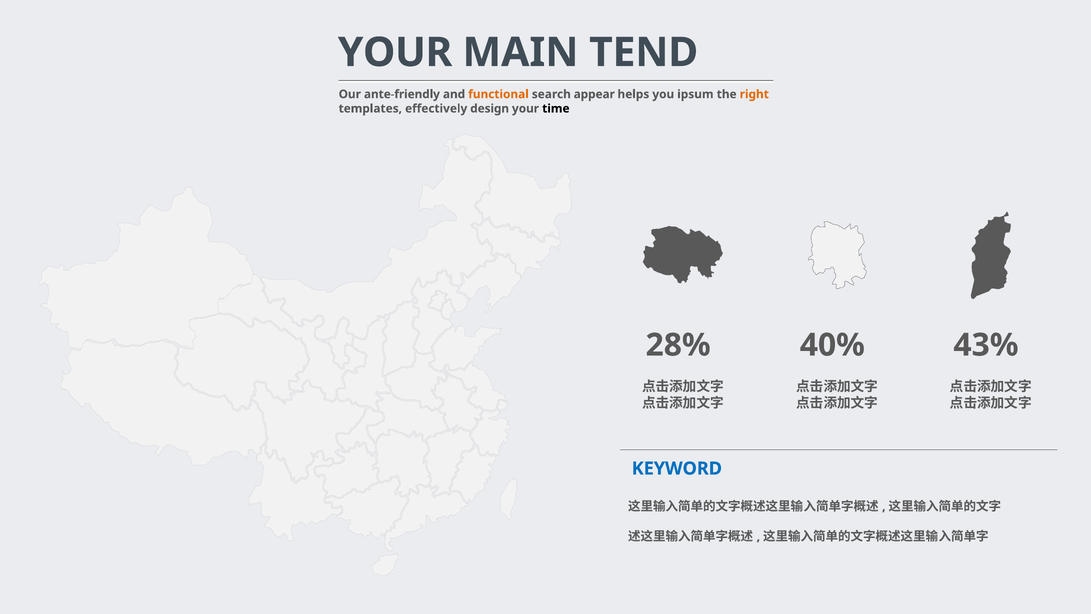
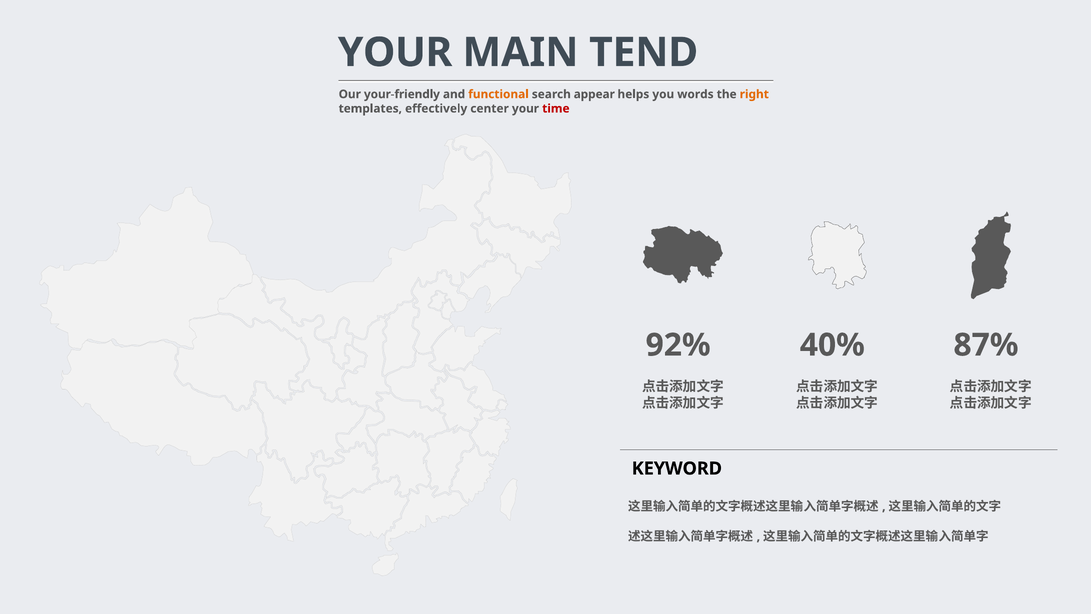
ante-friendly: ante-friendly -> your-friendly (402, 94)
ipsum: ipsum -> words (695, 94)
design: design -> center (490, 109)
time colour: black -> red (556, 109)
28%: 28% -> 92% (678, 345)
43%: 43% -> 87% (986, 345)
KEYWORD colour: blue -> black (677, 468)
